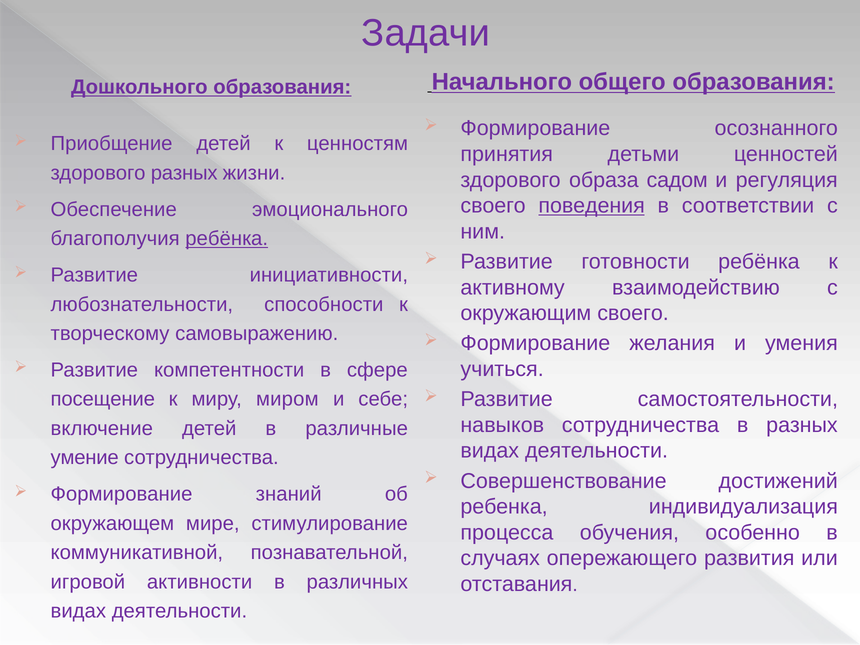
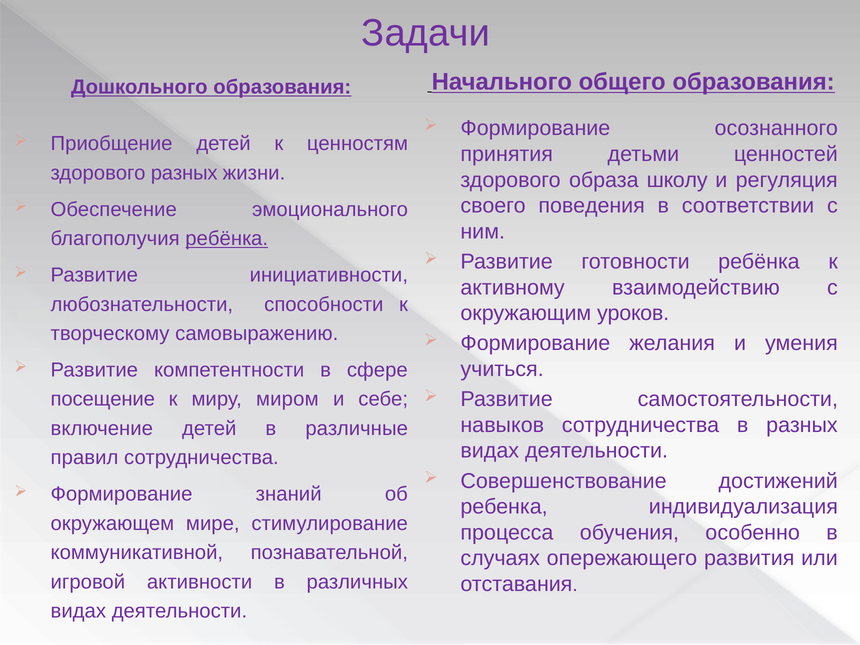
садом: садом -> школу (677, 180)
поведения underline: present -> none (592, 206)
окружающим своего: своего -> уроков (633, 313)
умение: умение -> правил (85, 458)
